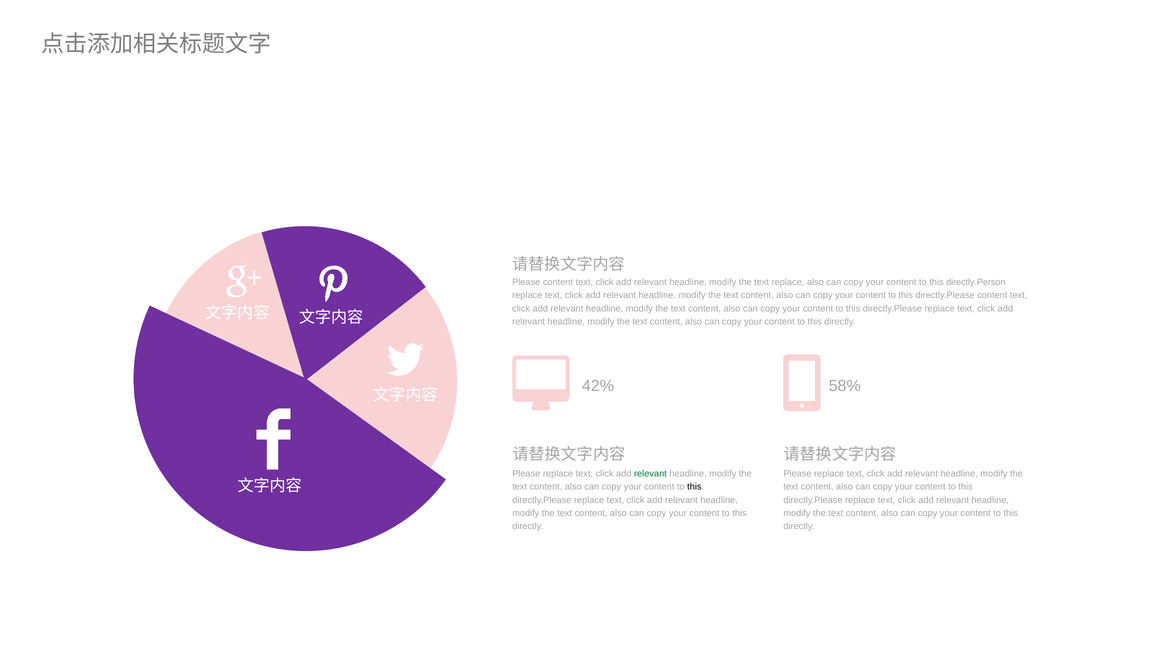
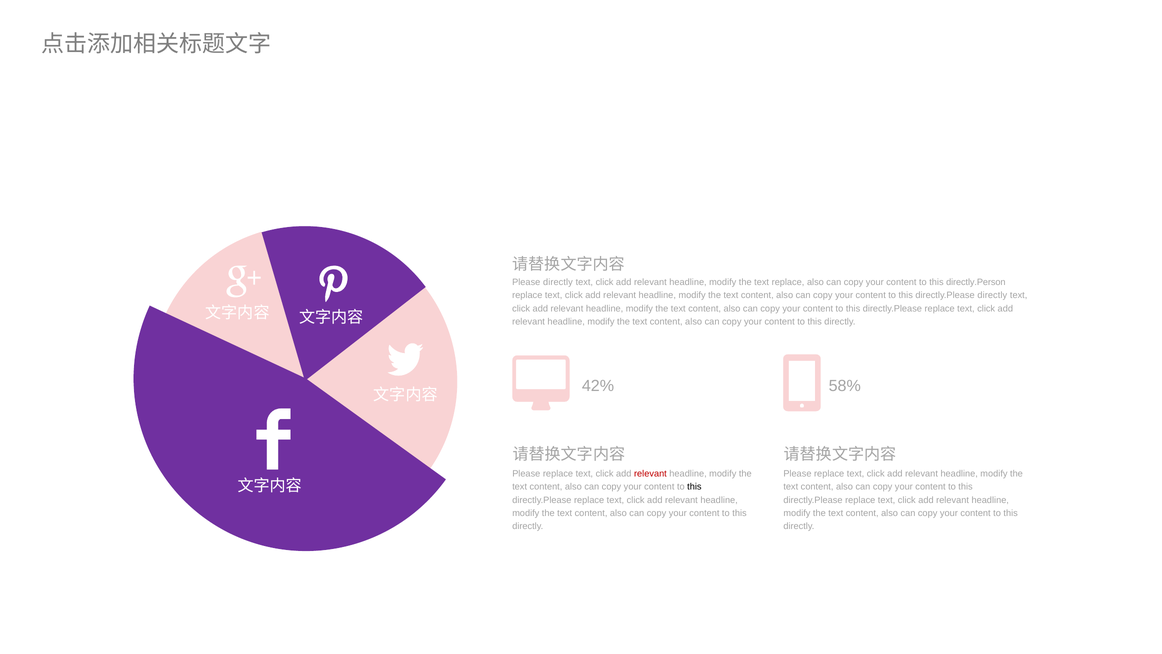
Please content: content -> directly (558, 282)
directly.Please content: content -> directly (992, 295)
relevant colour: green -> red (650, 473)
